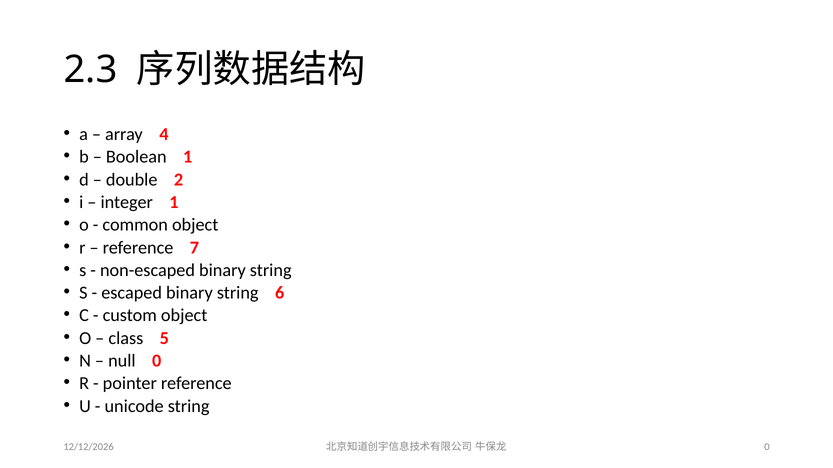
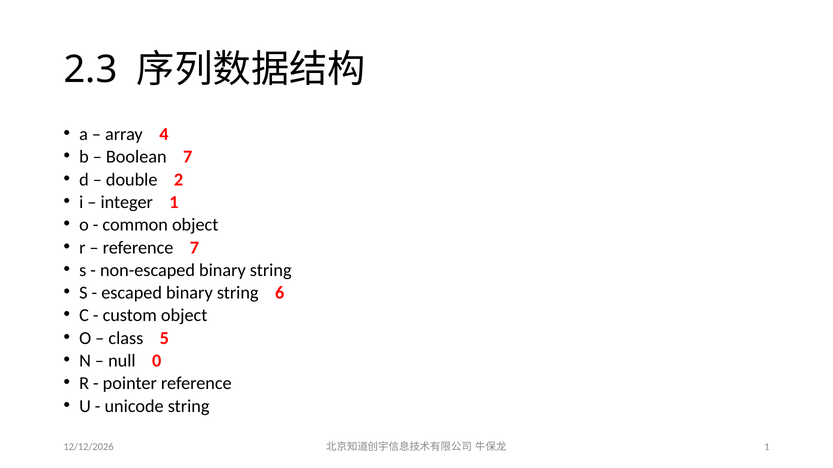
Boolean 1: 1 -> 7 (188, 157)
0: 0 -> 1 (767, 447)
